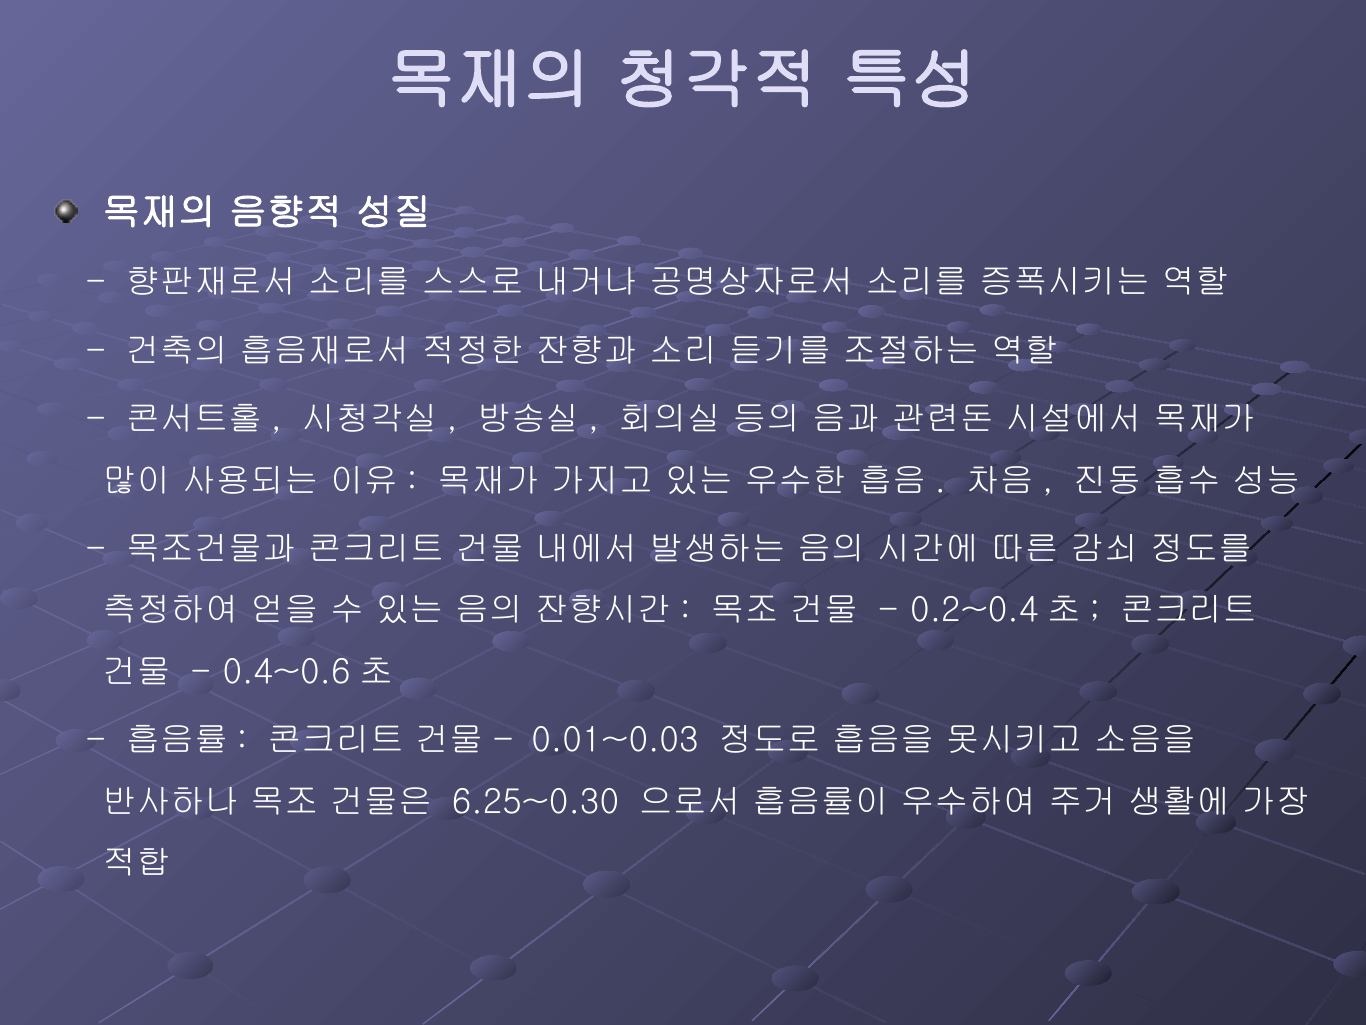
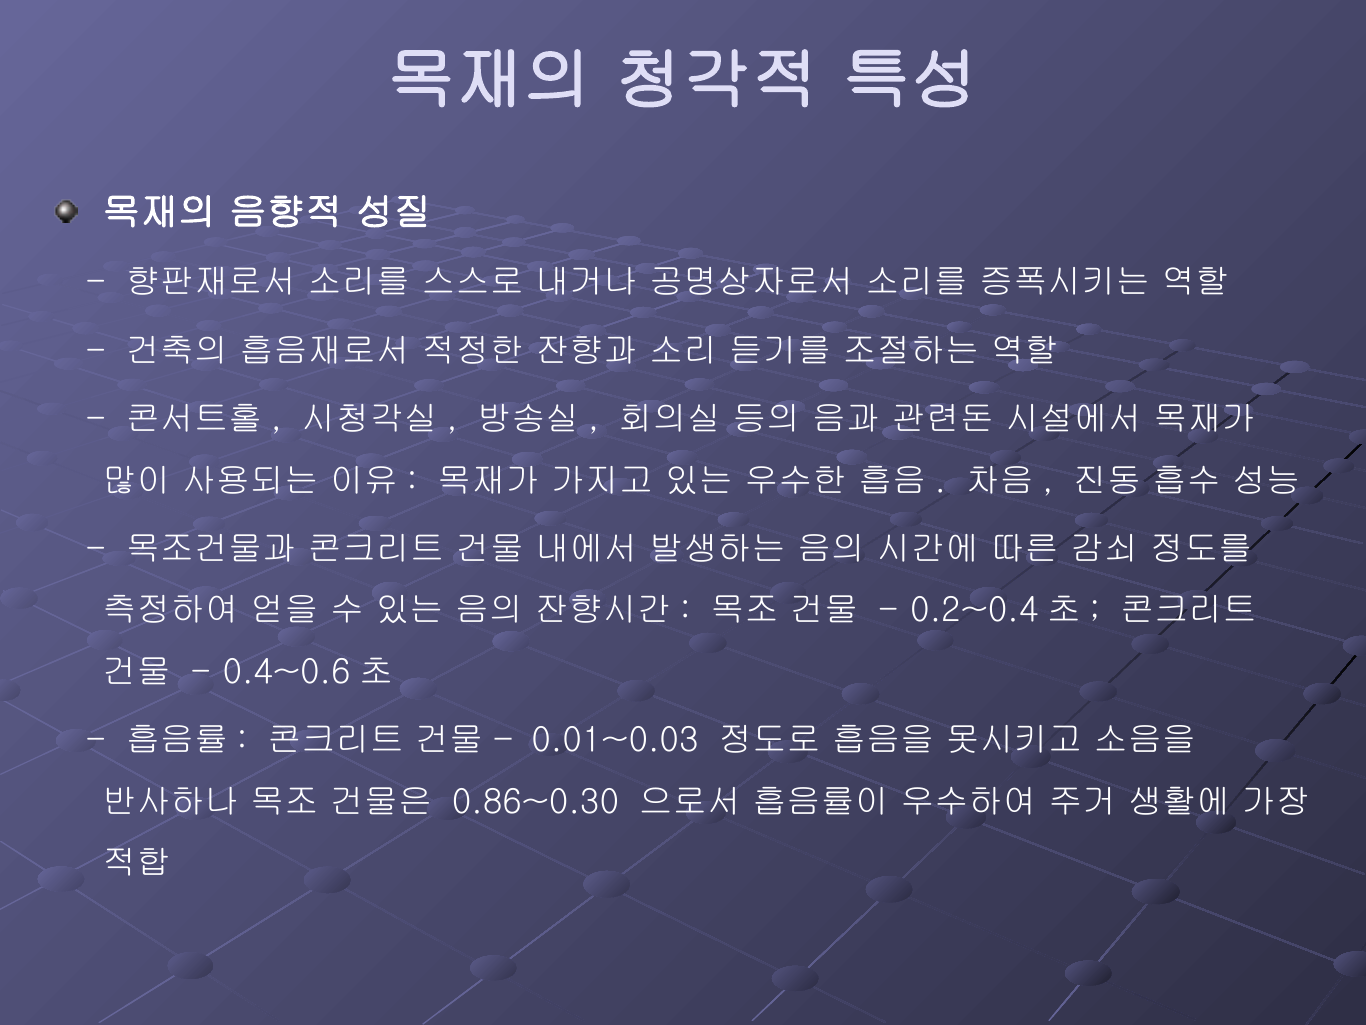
6.25~0.30: 6.25~0.30 -> 0.86~0.30 (535, 802)
